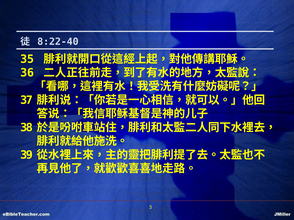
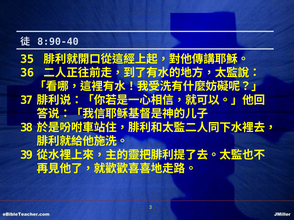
8:22-40: 8:22-40 -> 8:90-40 (58, 42)
